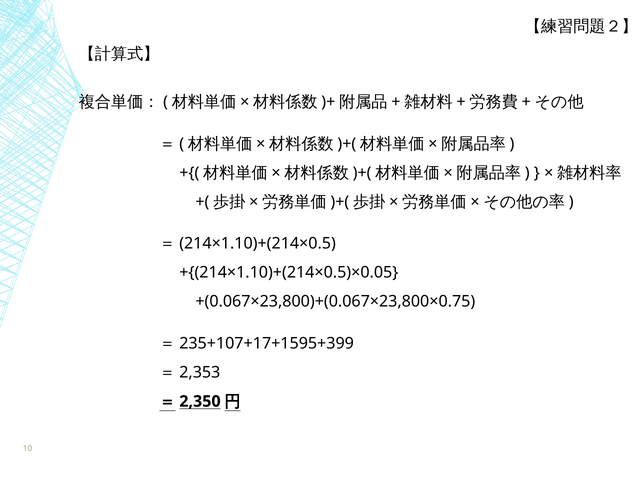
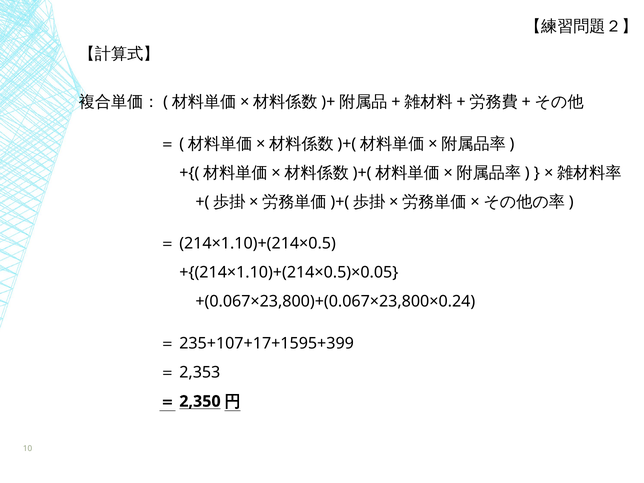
+(0.067×23,800)+(0.067×23,800×0.75: +(0.067×23,800)+(0.067×23,800×0.75 -> +(0.067×23,800)+(0.067×23,800×0.24 (335, 302)
